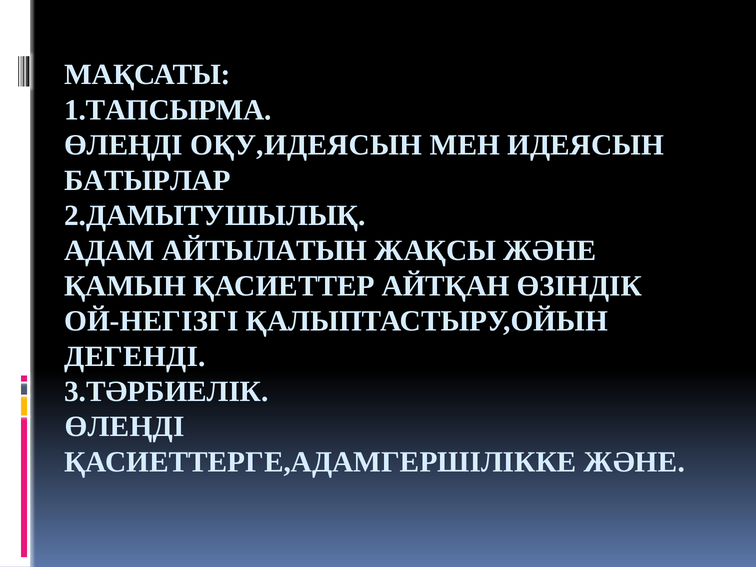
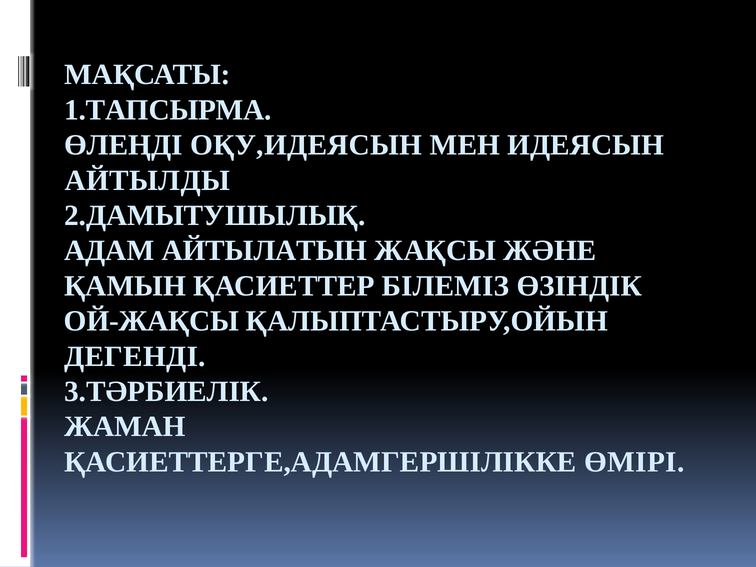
БАТЫРЛАР: БАТЫРЛАР -> АЙТЫЛДЫ (147, 180)
АЙТҚАН: АЙТҚАН -> БІЛЕМІЗ (446, 286)
ОЙ-НЕГІЗГІ: ОЙ-НЕГІЗГІ -> ОЙ-ЖАҚСЫ (152, 321)
ӨЛЕҢДІ: ӨЛЕҢДІ -> ЖАМАН (125, 427)
ҚАСИЕТТЕРГЕ,АДАМГЕРШІЛІККЕ ЖӘНЕ: ЖӘНЕ -> ӨМІРІ (634, 462)
